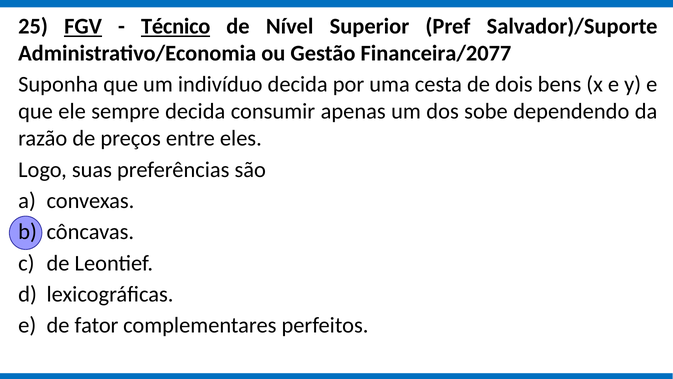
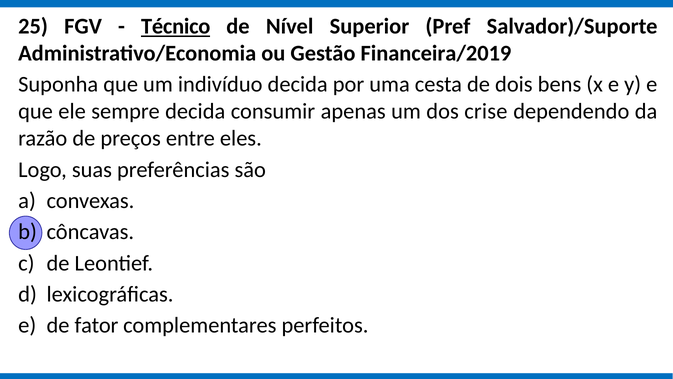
FGV underline: present -> none (83, 26)
Financeira/2077: Financeira/2077 -> Financeira/2019 (436, 53)
sobe: sobe -> crise (486, 111)
